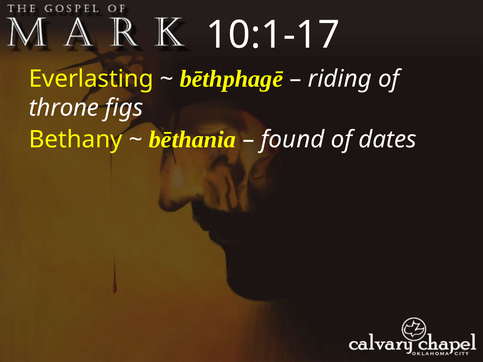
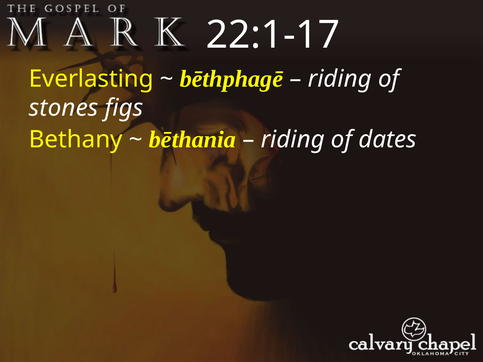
10:1-17: 10:1-17 -> 22:1-17 (273, 35)
throne: throne -> stones (64, 108)
found: found -> riding (293, 140)
